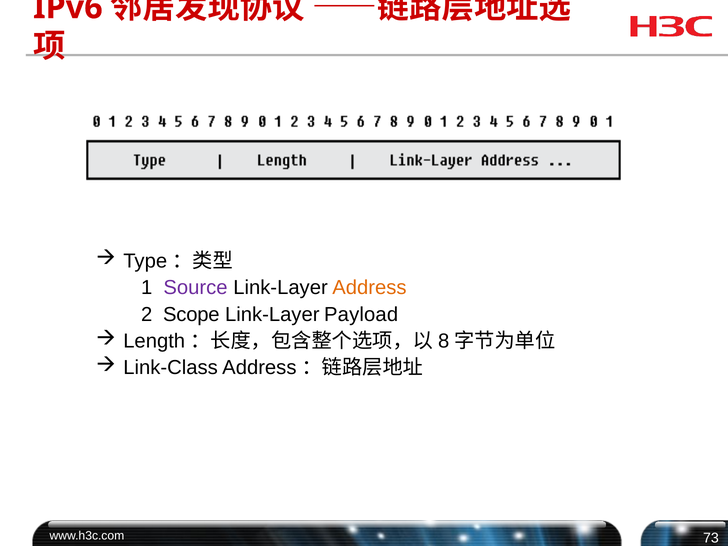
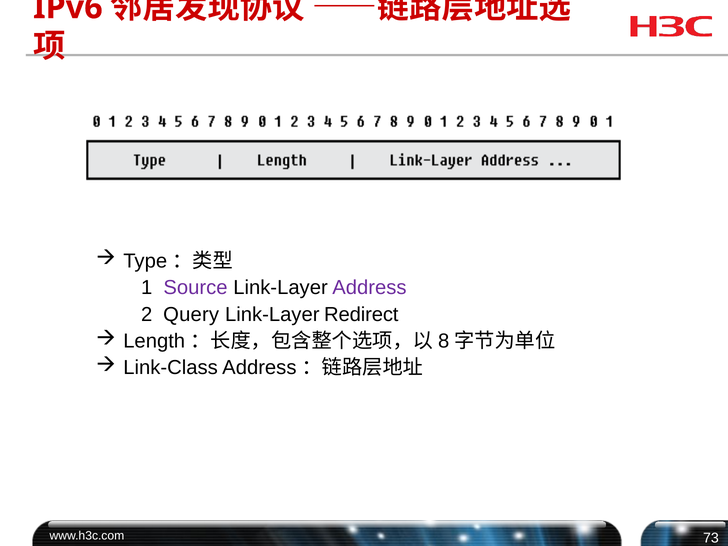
Address colour: orange -> purple (369, 288)
Scope: Scope -> Query (191, 314)
Payload: Payload -> Redirect (361, 314)
